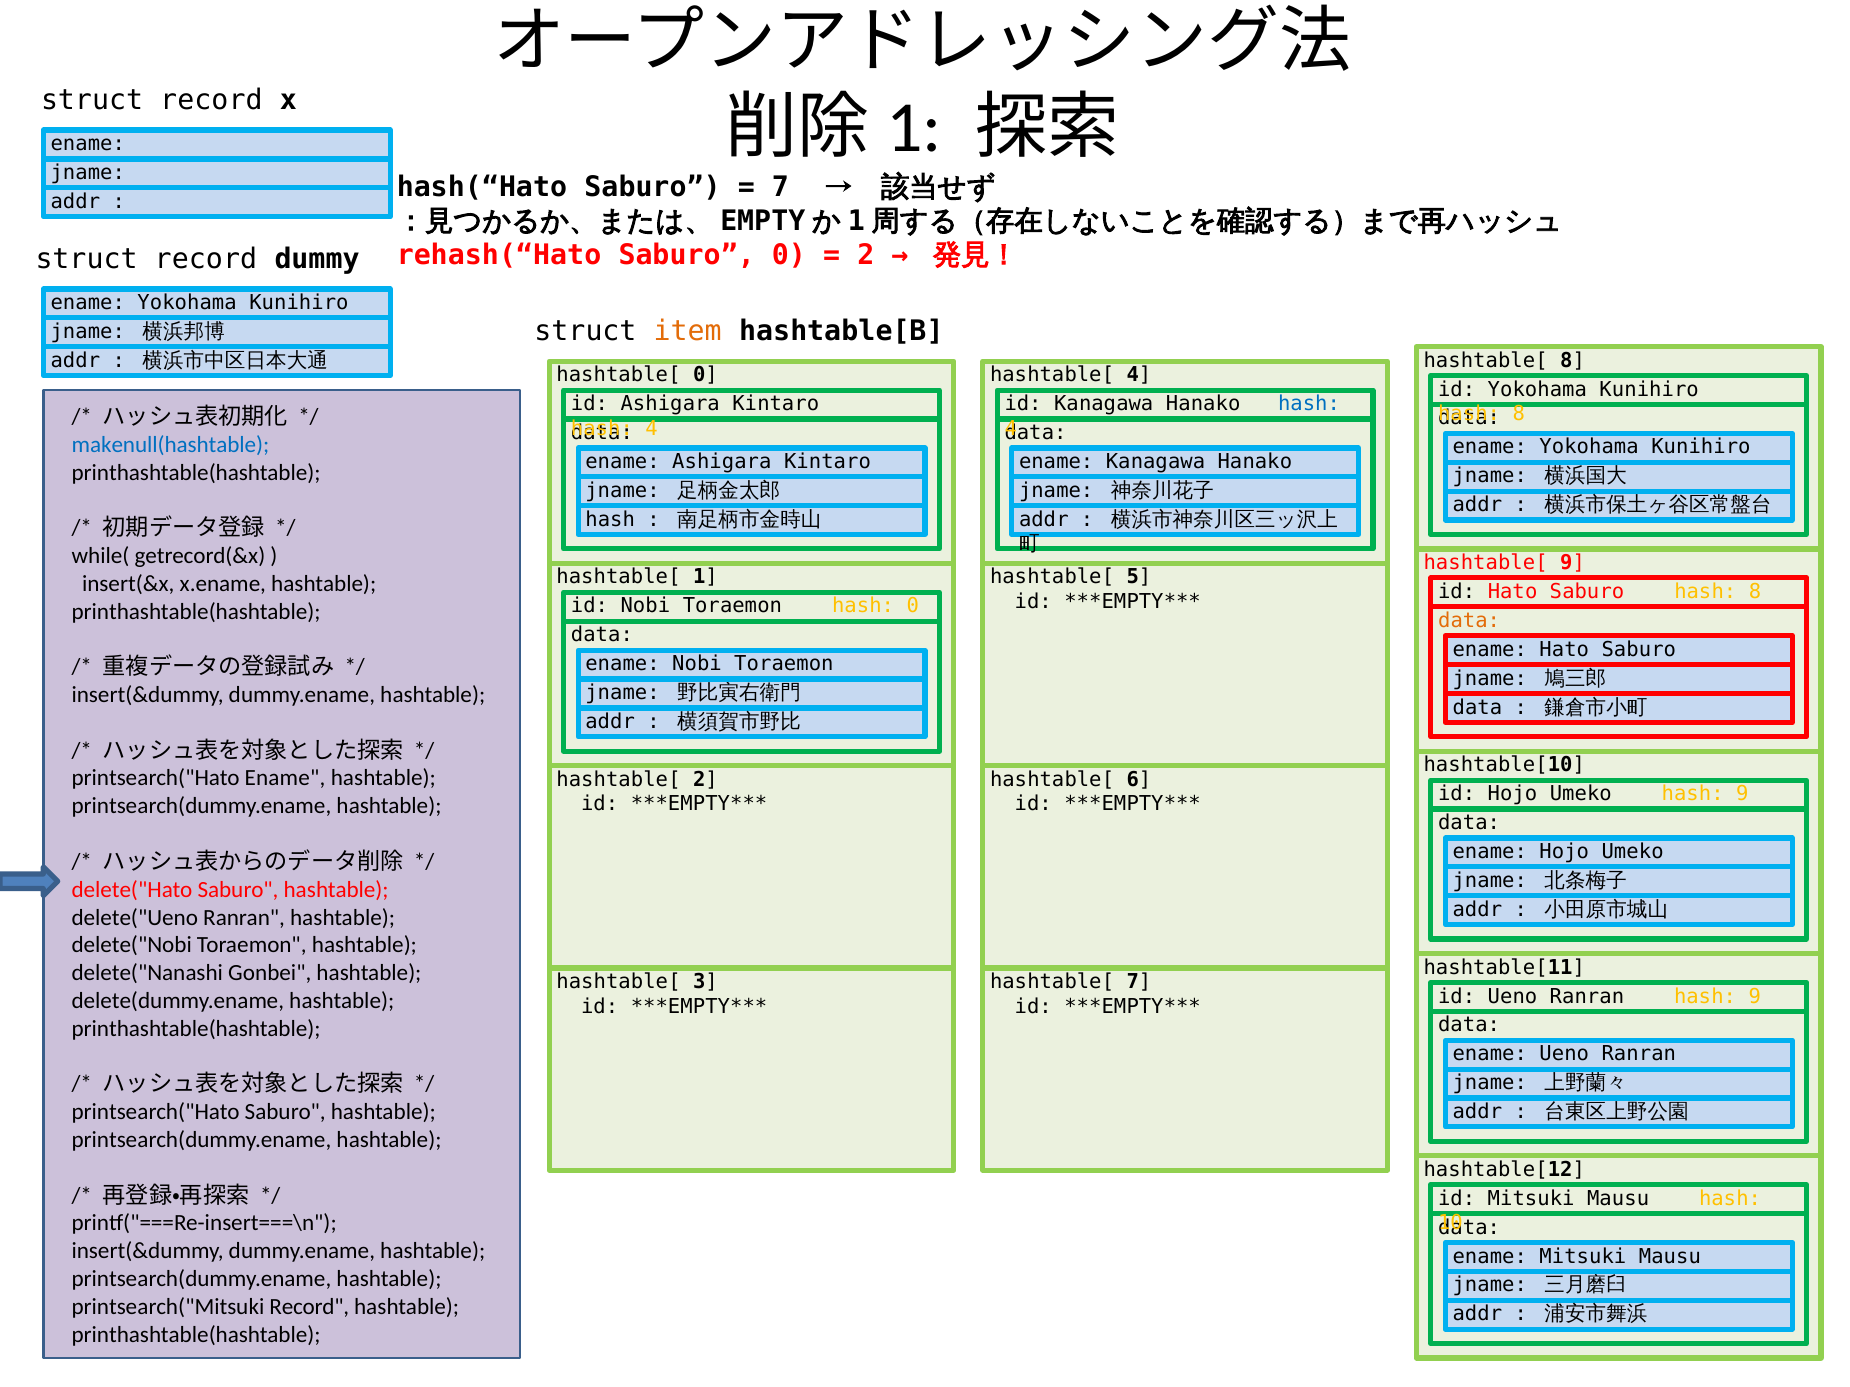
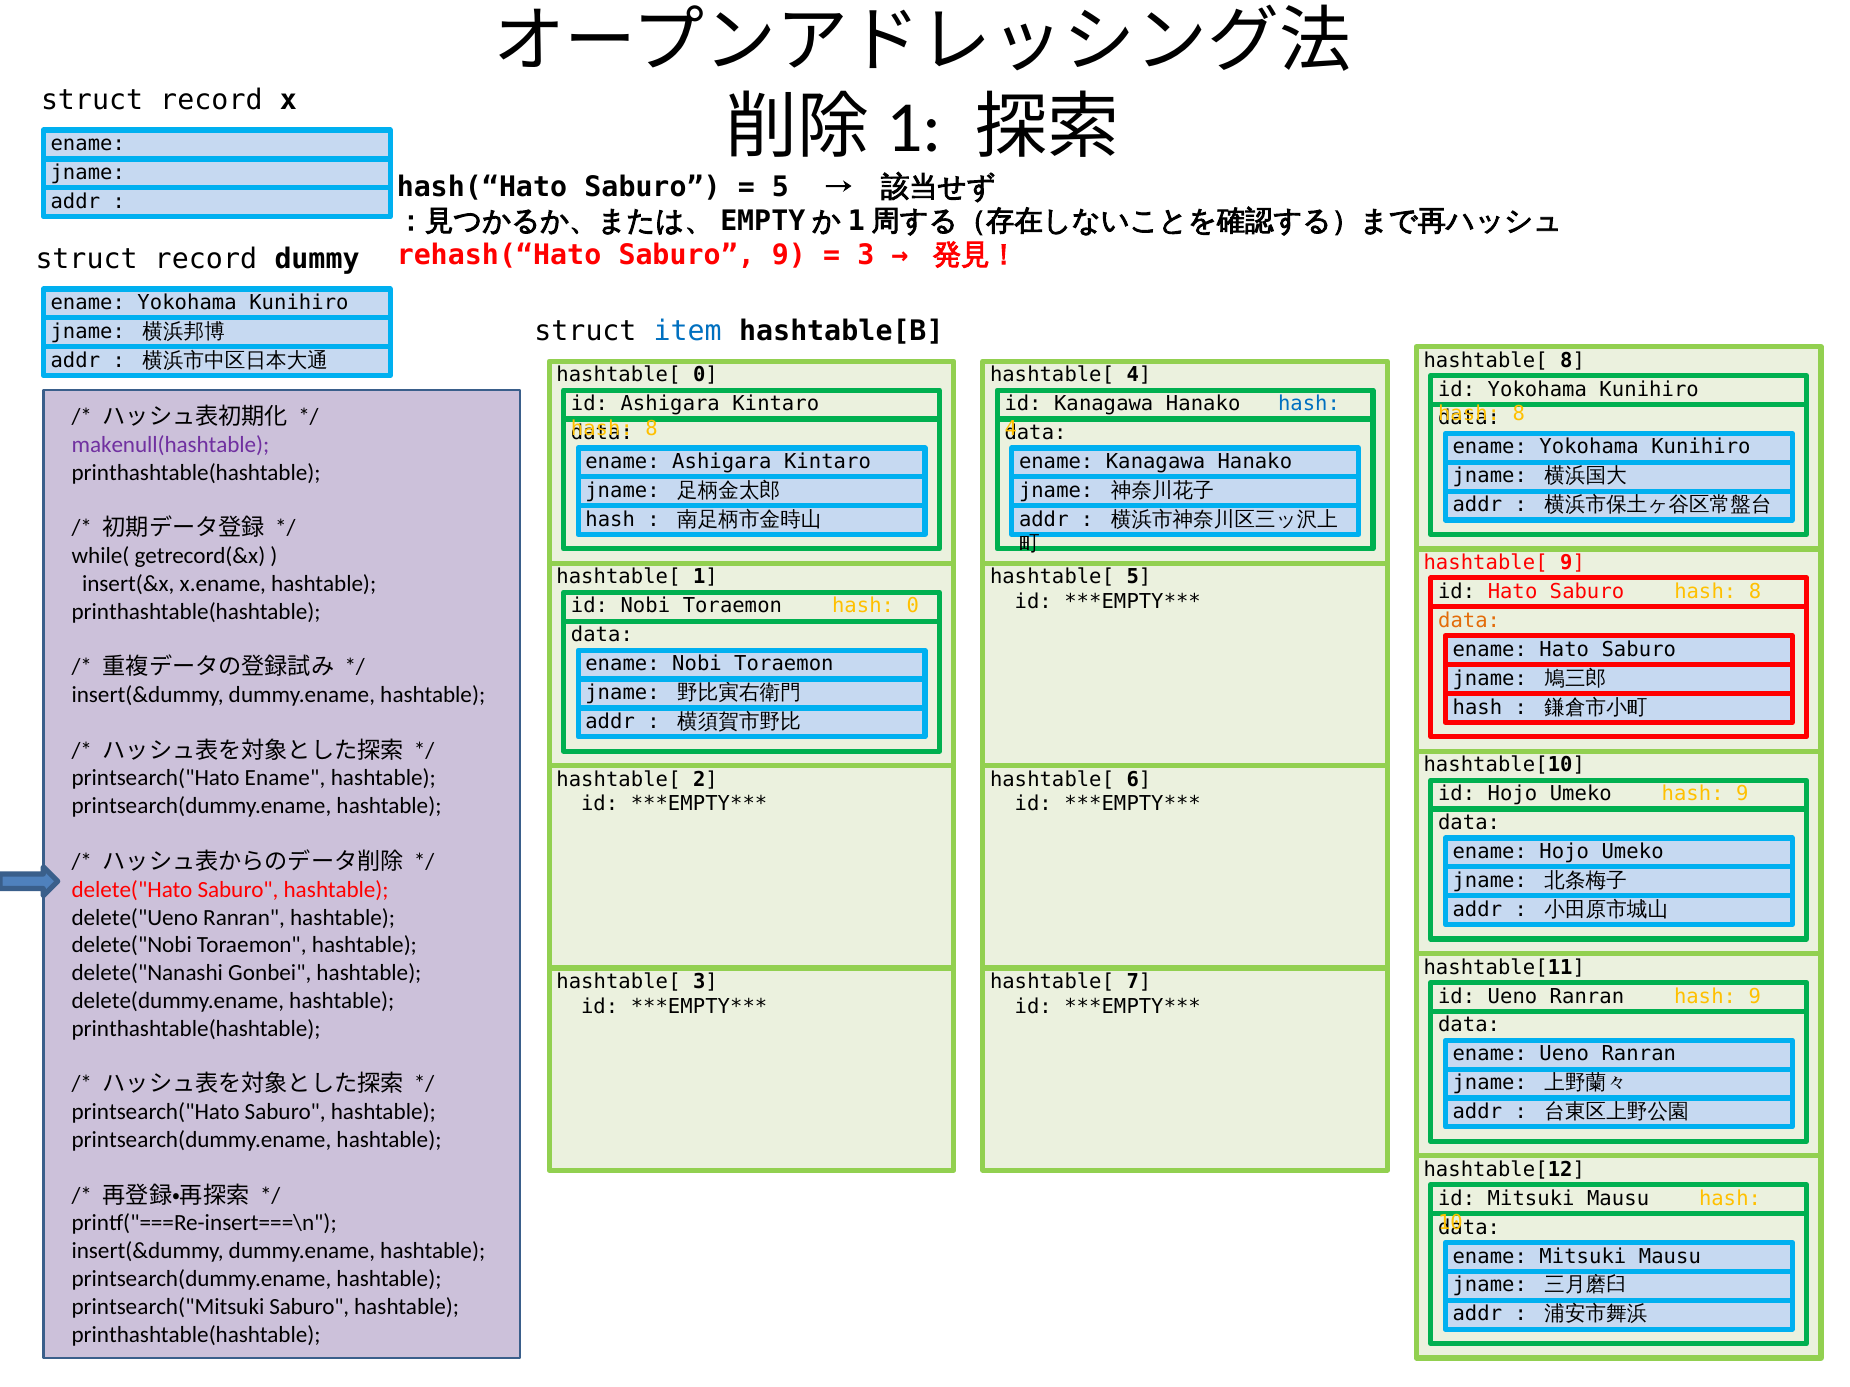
7: 7 -> 5 (780, 187)
Saburo 0: 0 -> 9 (789, 255)
2: 2 -> 3 (866, 255)
item colour: orange -> blue (688, 331)
4: 4 -> 8 (652, 429)
makenull(hashtable colour: blue -> purple (170, 445)
data: data -> hash (1477, 708)
printsearch("Mitsuki Record: Record -> Saburo (309, 1307)
